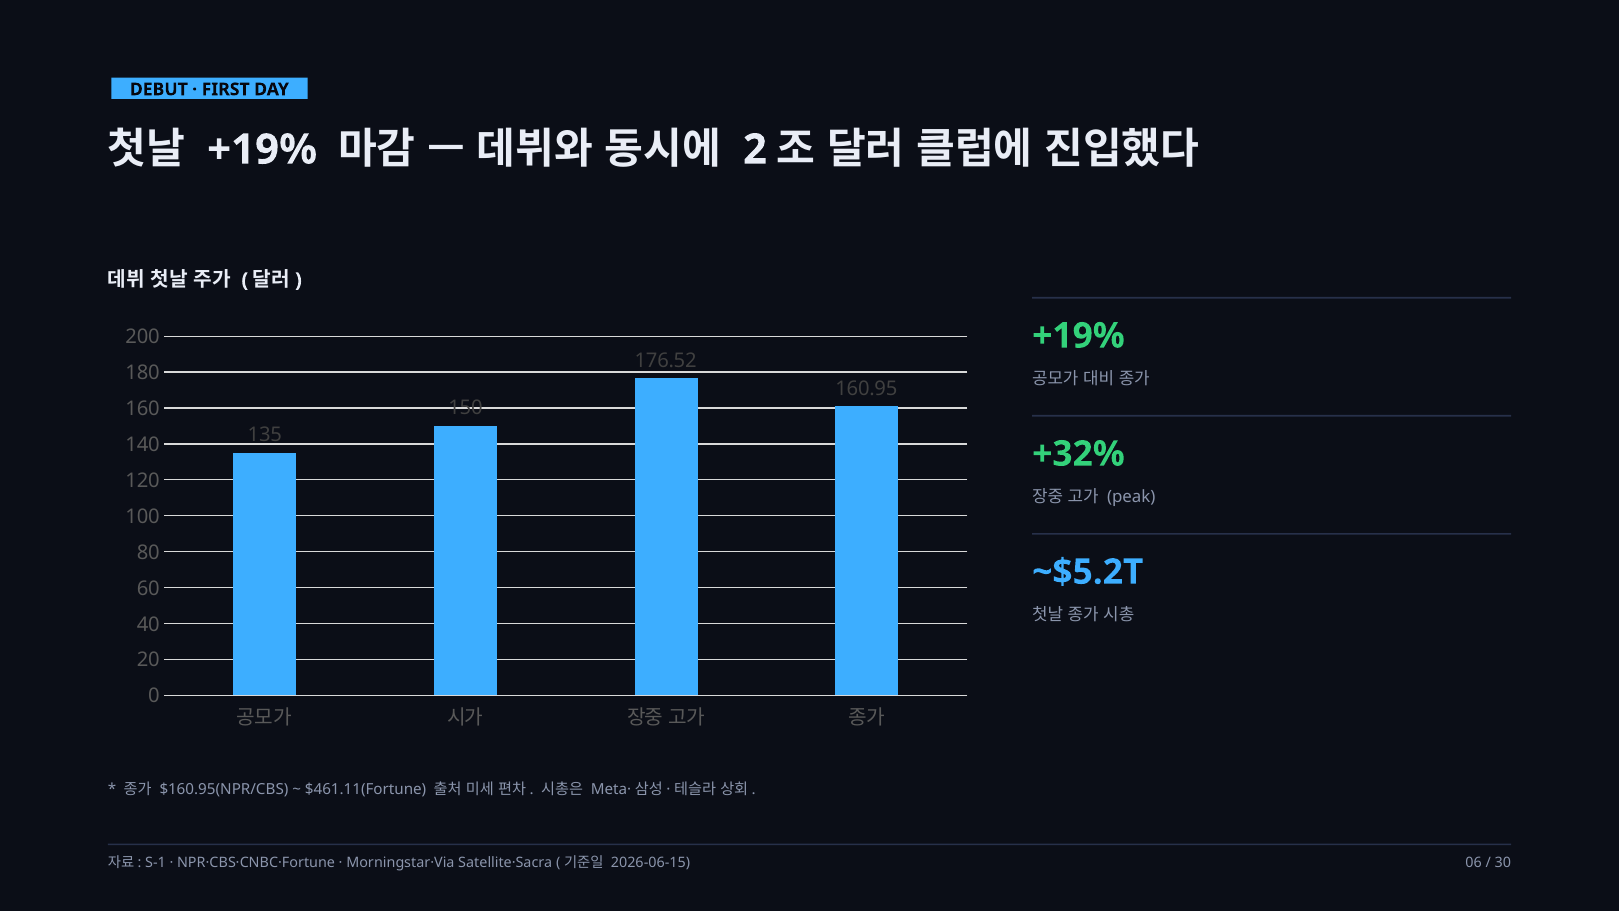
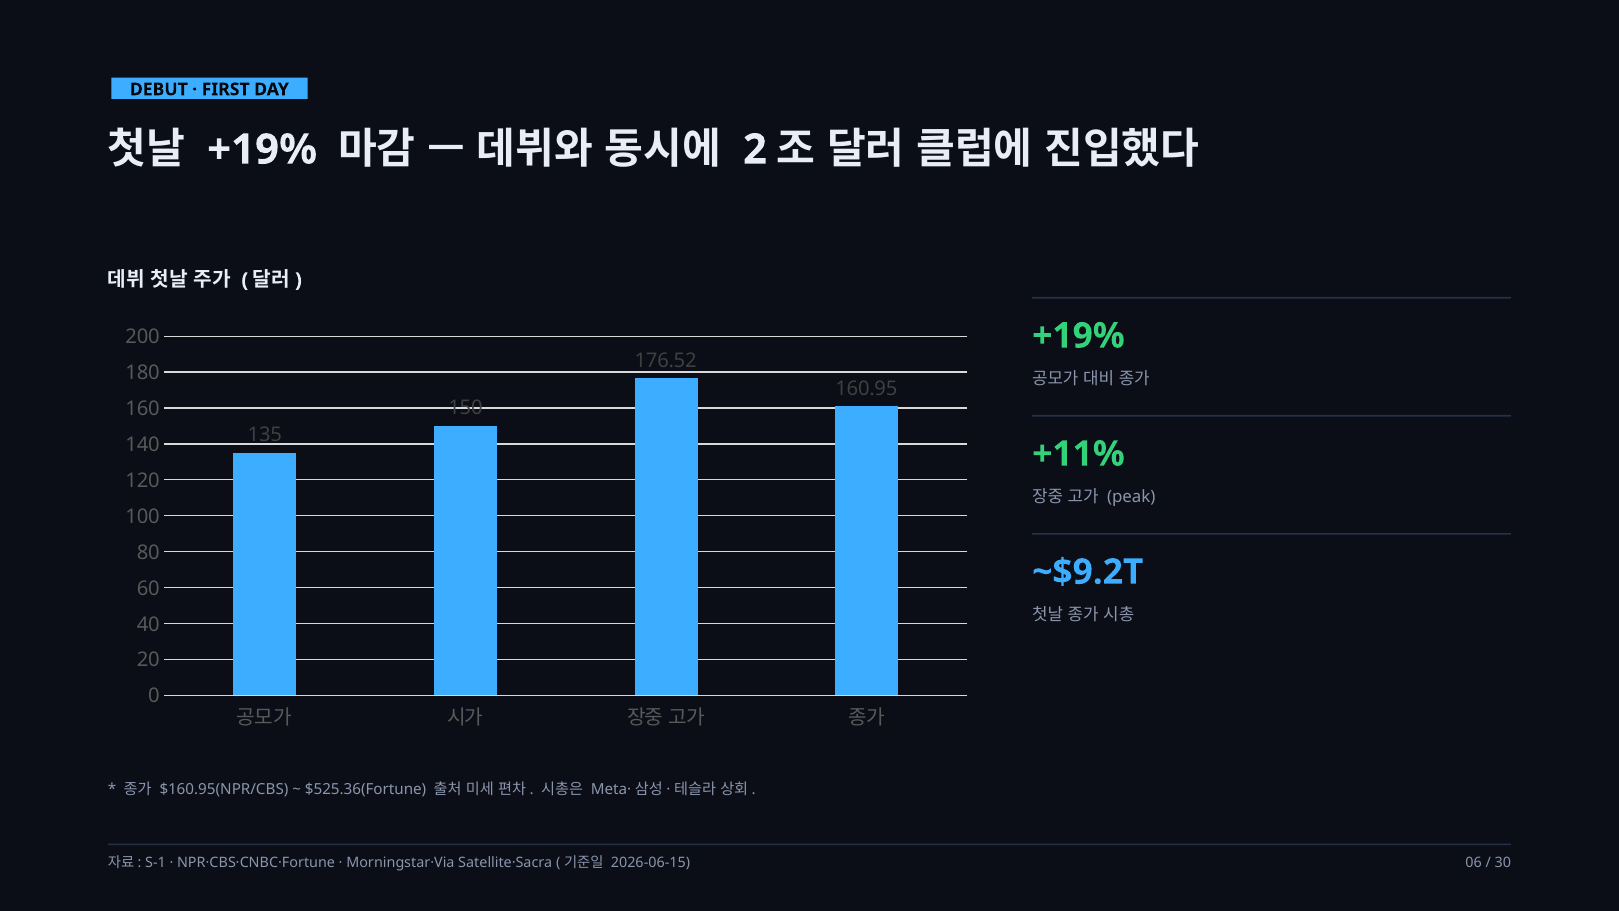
+32%: +32% -> +11% (1078, 454)
~$5.2T: ~$5.2T -> ~$9.2T (1088, 572)
$461.11(Fortune: $461.11(Fortune -> $525.36(Fortune (366, 789)
